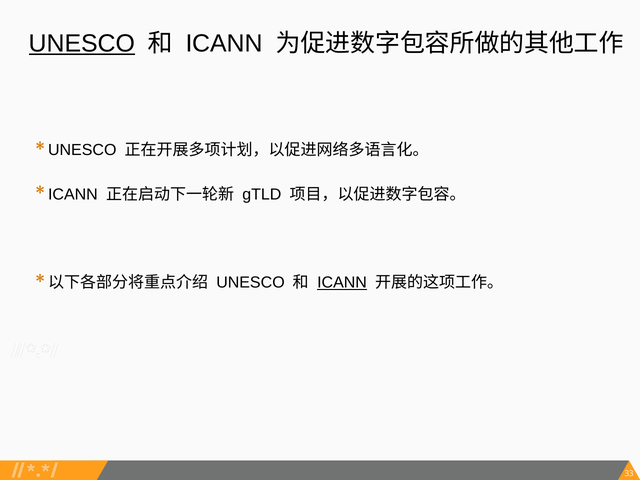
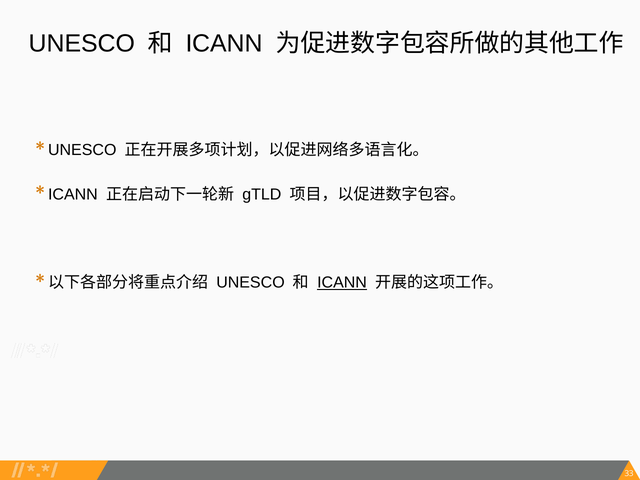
UNESCO underline: present -> none (82, 44)
